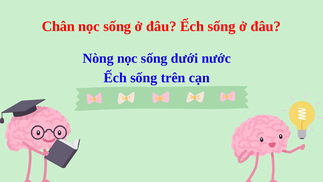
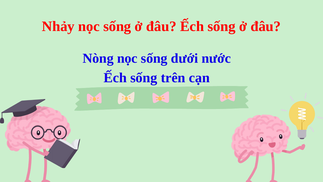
Chân: Chân -> Nhảy (58, 26)
